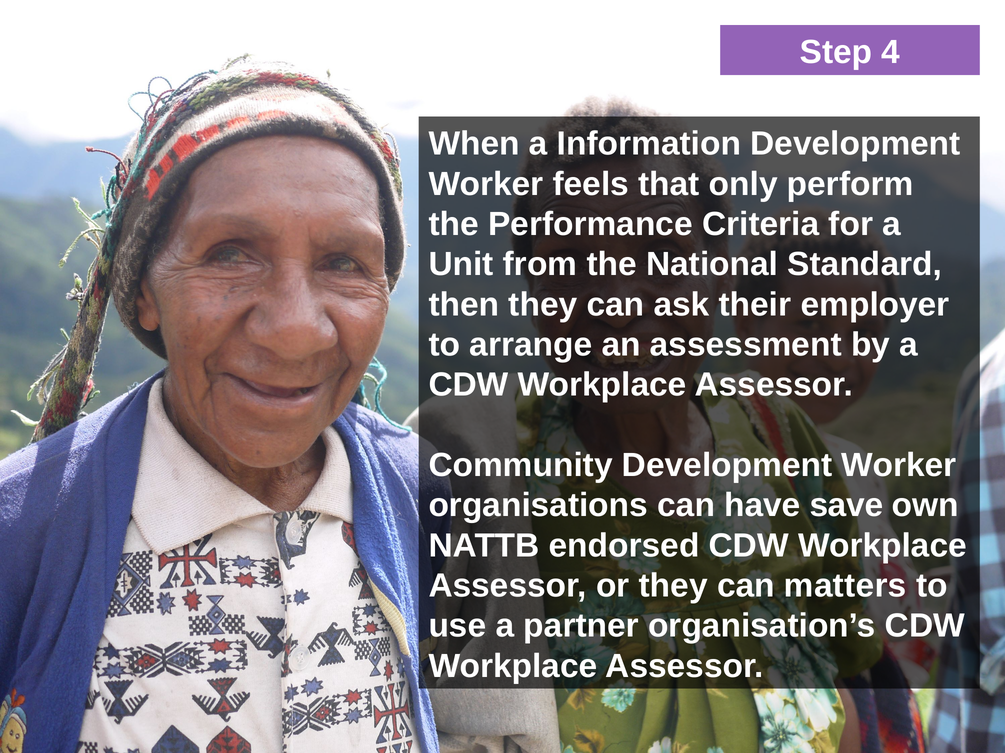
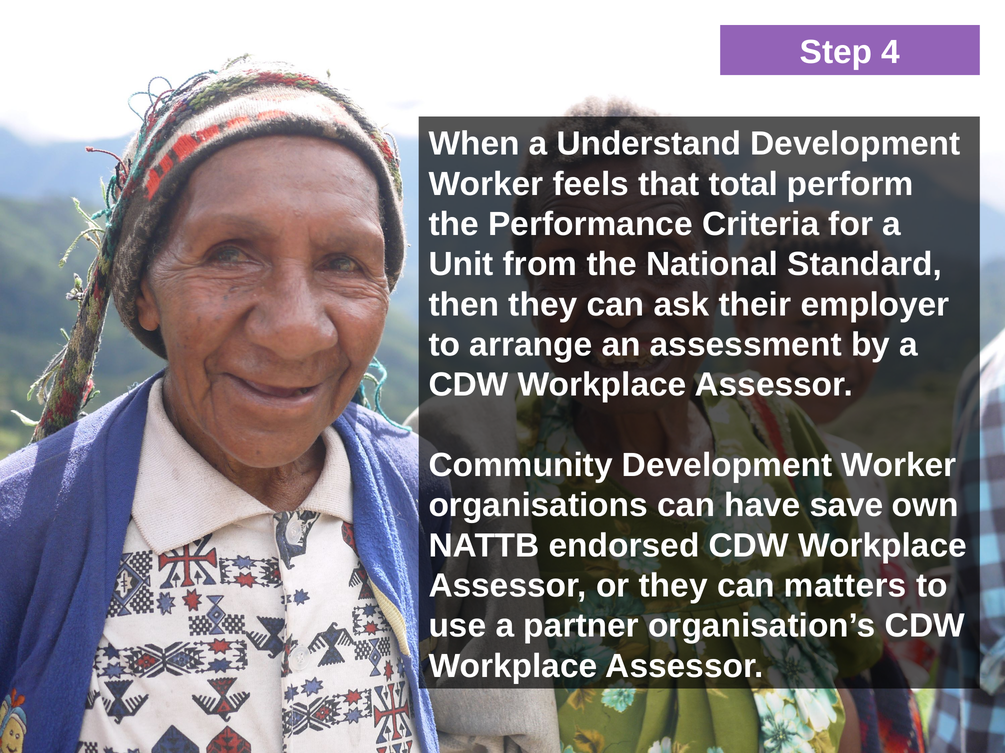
Information: Information -> Understand (649, 144)
only: only -> total (743, 184)
